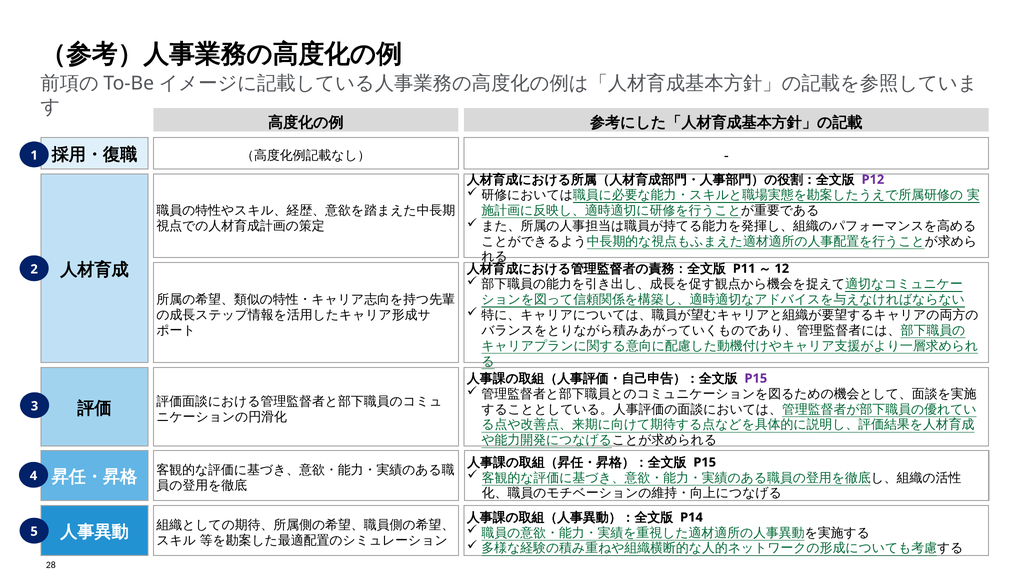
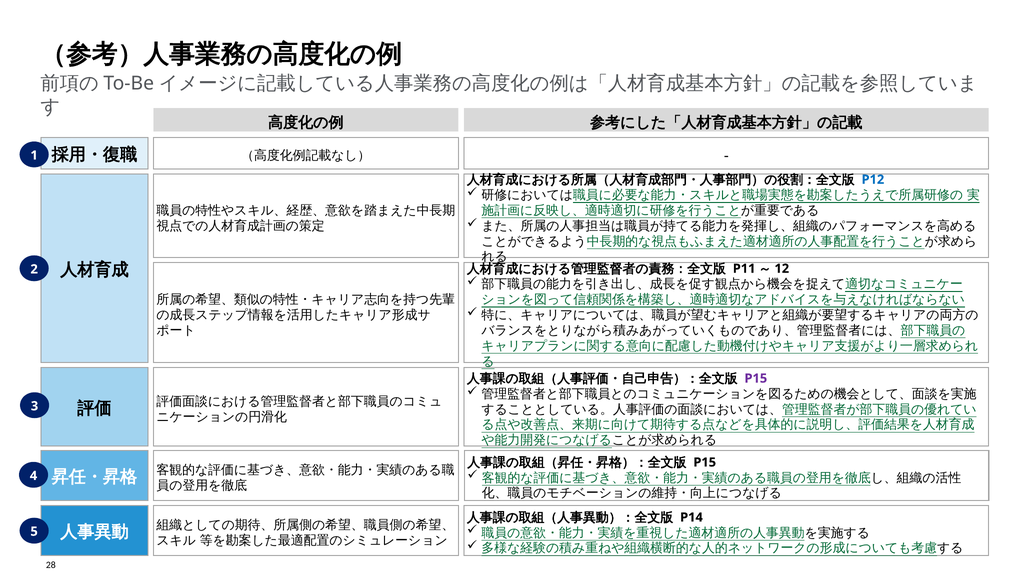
P12 colour: purple -> blue (873, 180)
